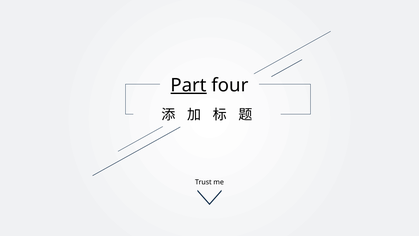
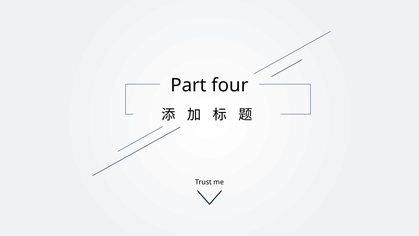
Part underline: present -> none (189, 85)
